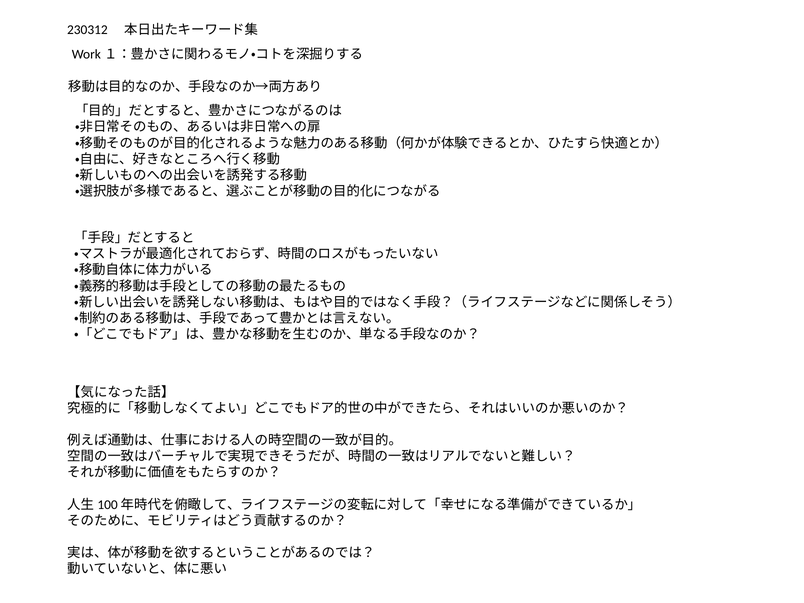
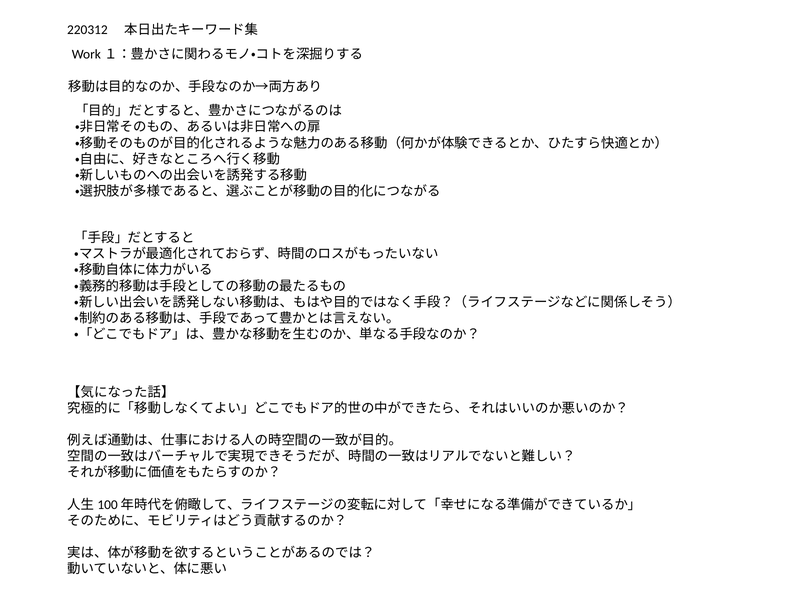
230312: 230312 -> 220312 (87, 30)
